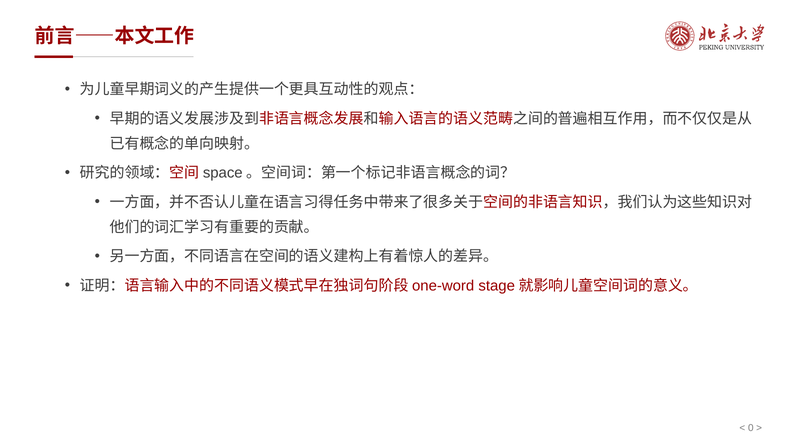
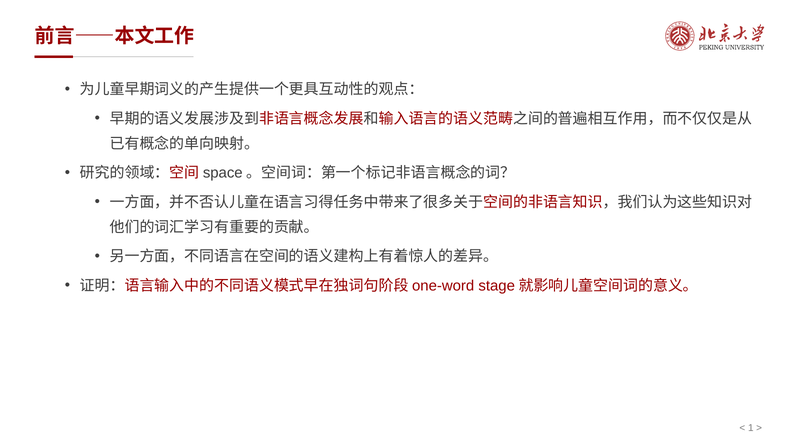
0: 0 -> 1 (751, 428)
